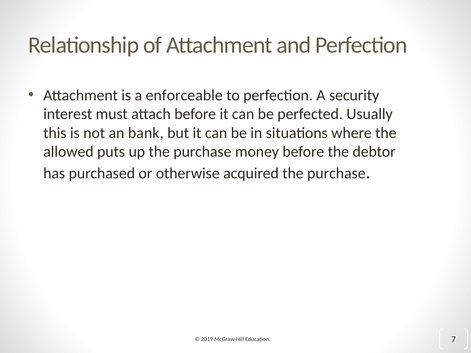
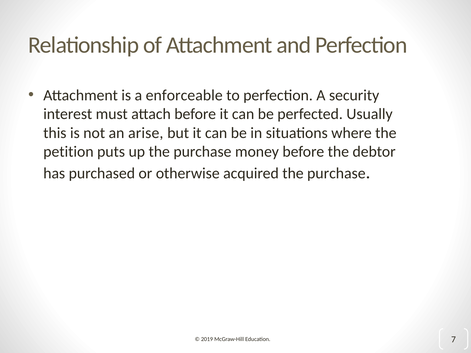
bank: bank -> arise (146, 133)
allowed: allowed -> petition (68, 152)
